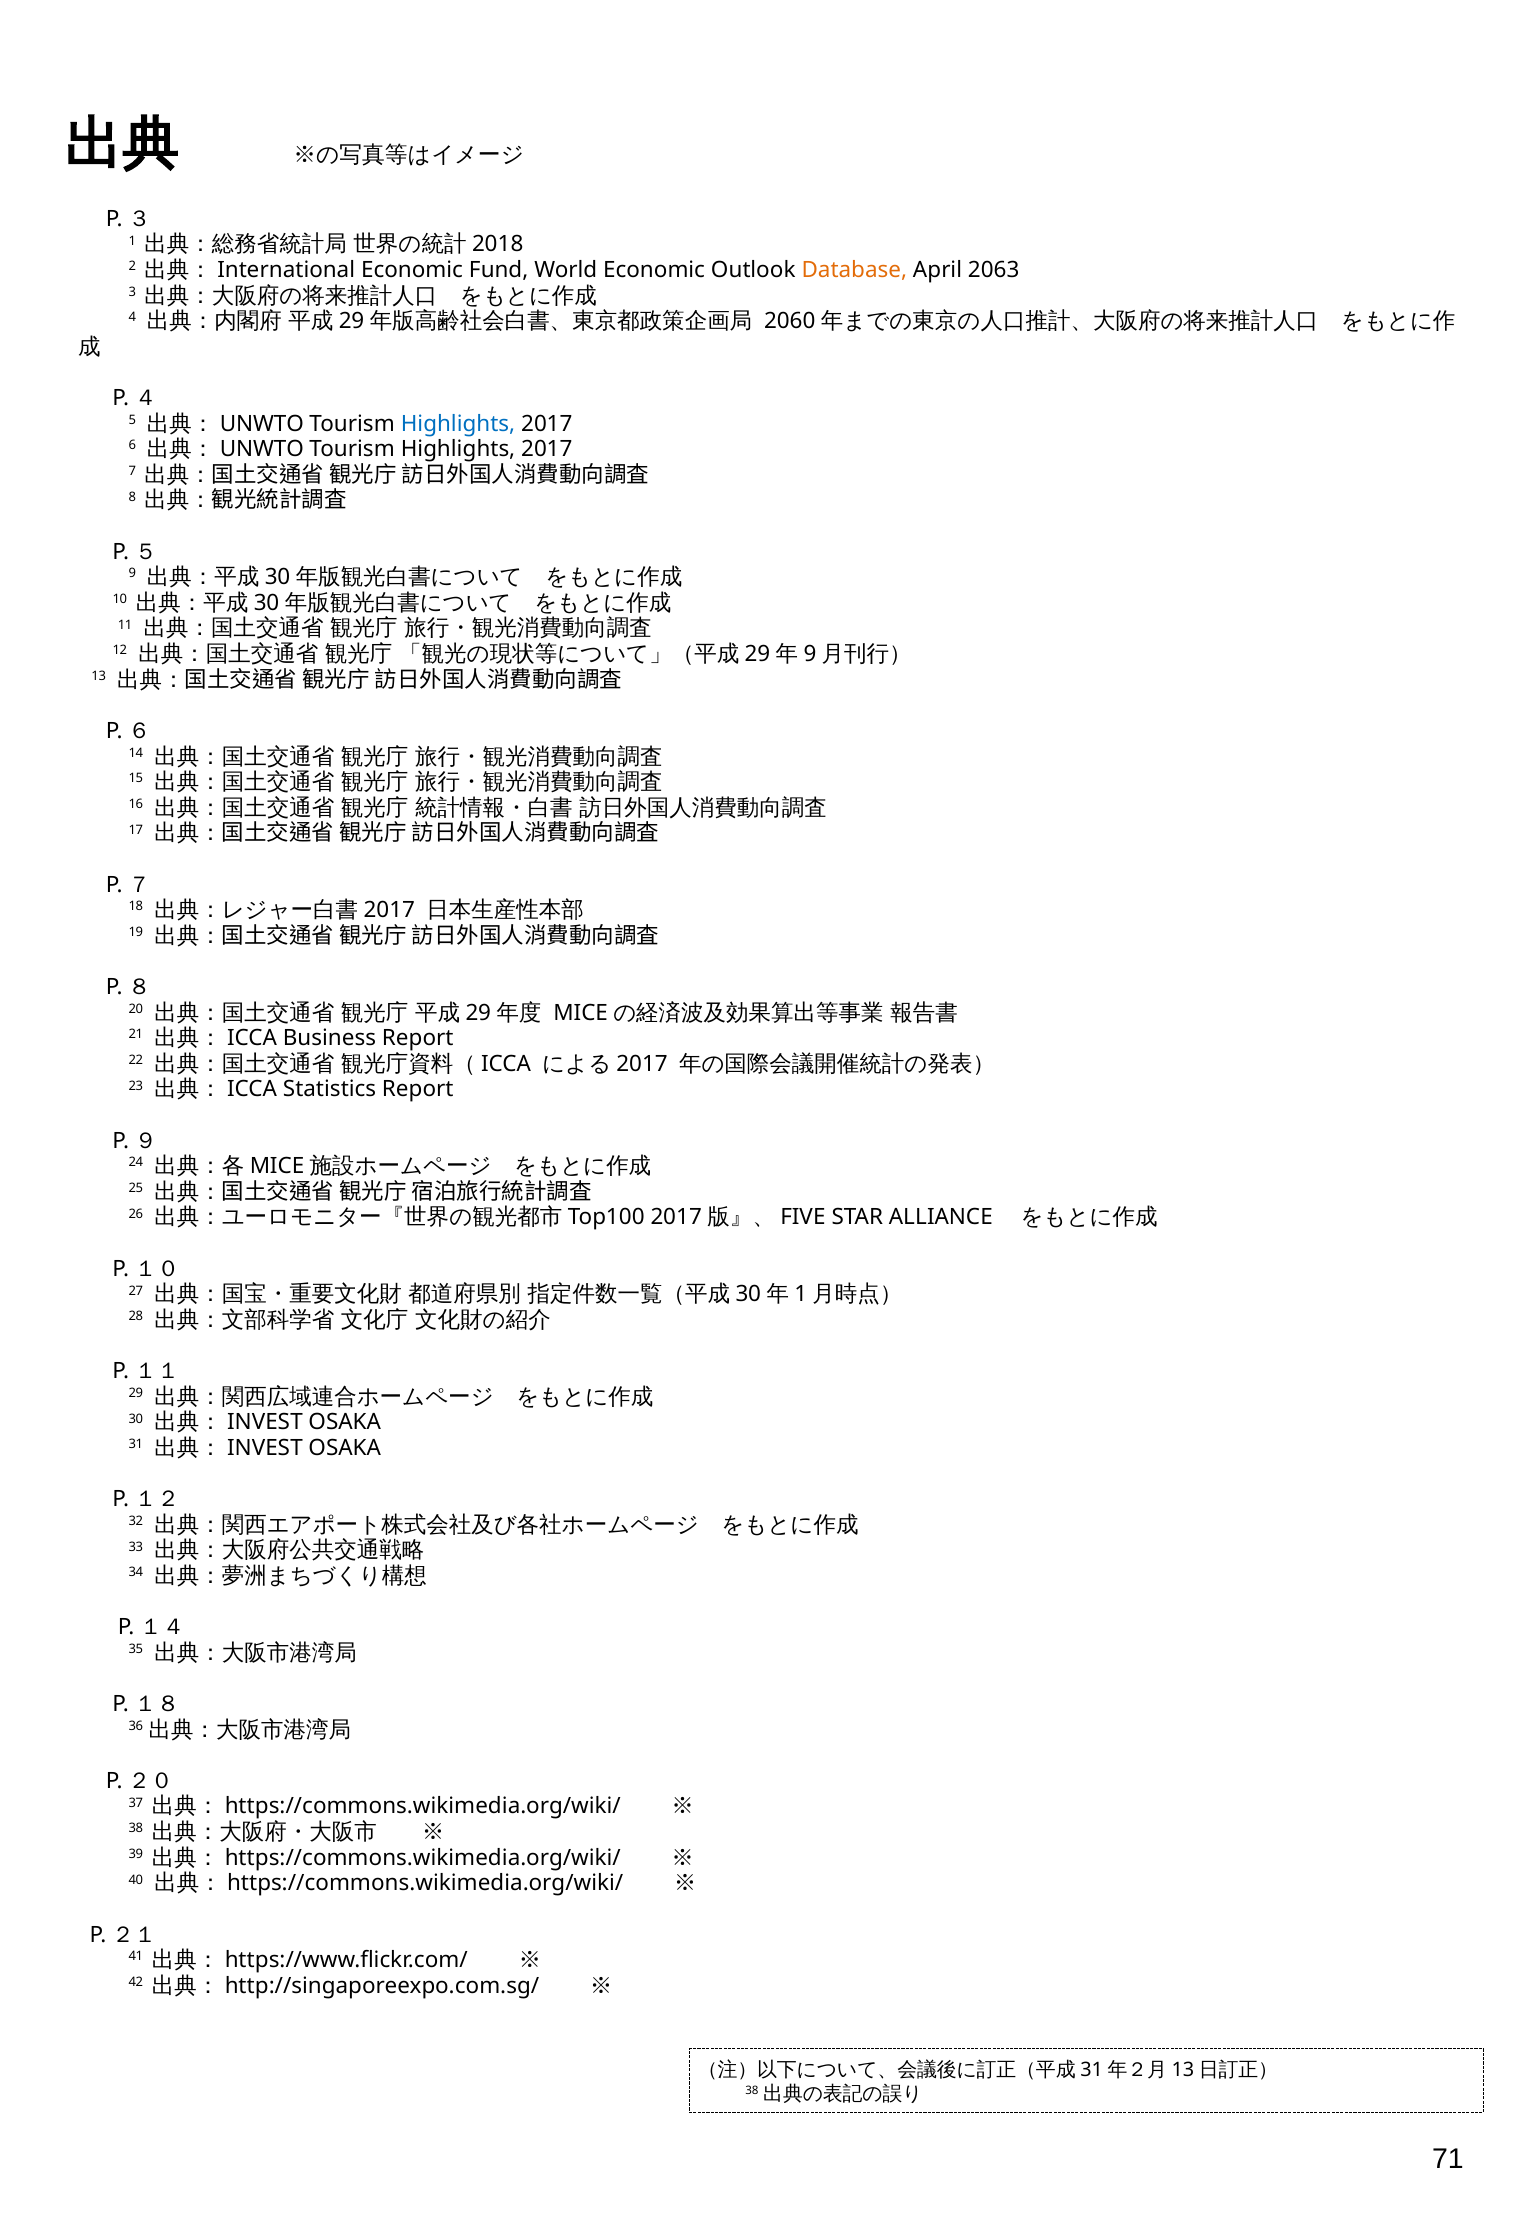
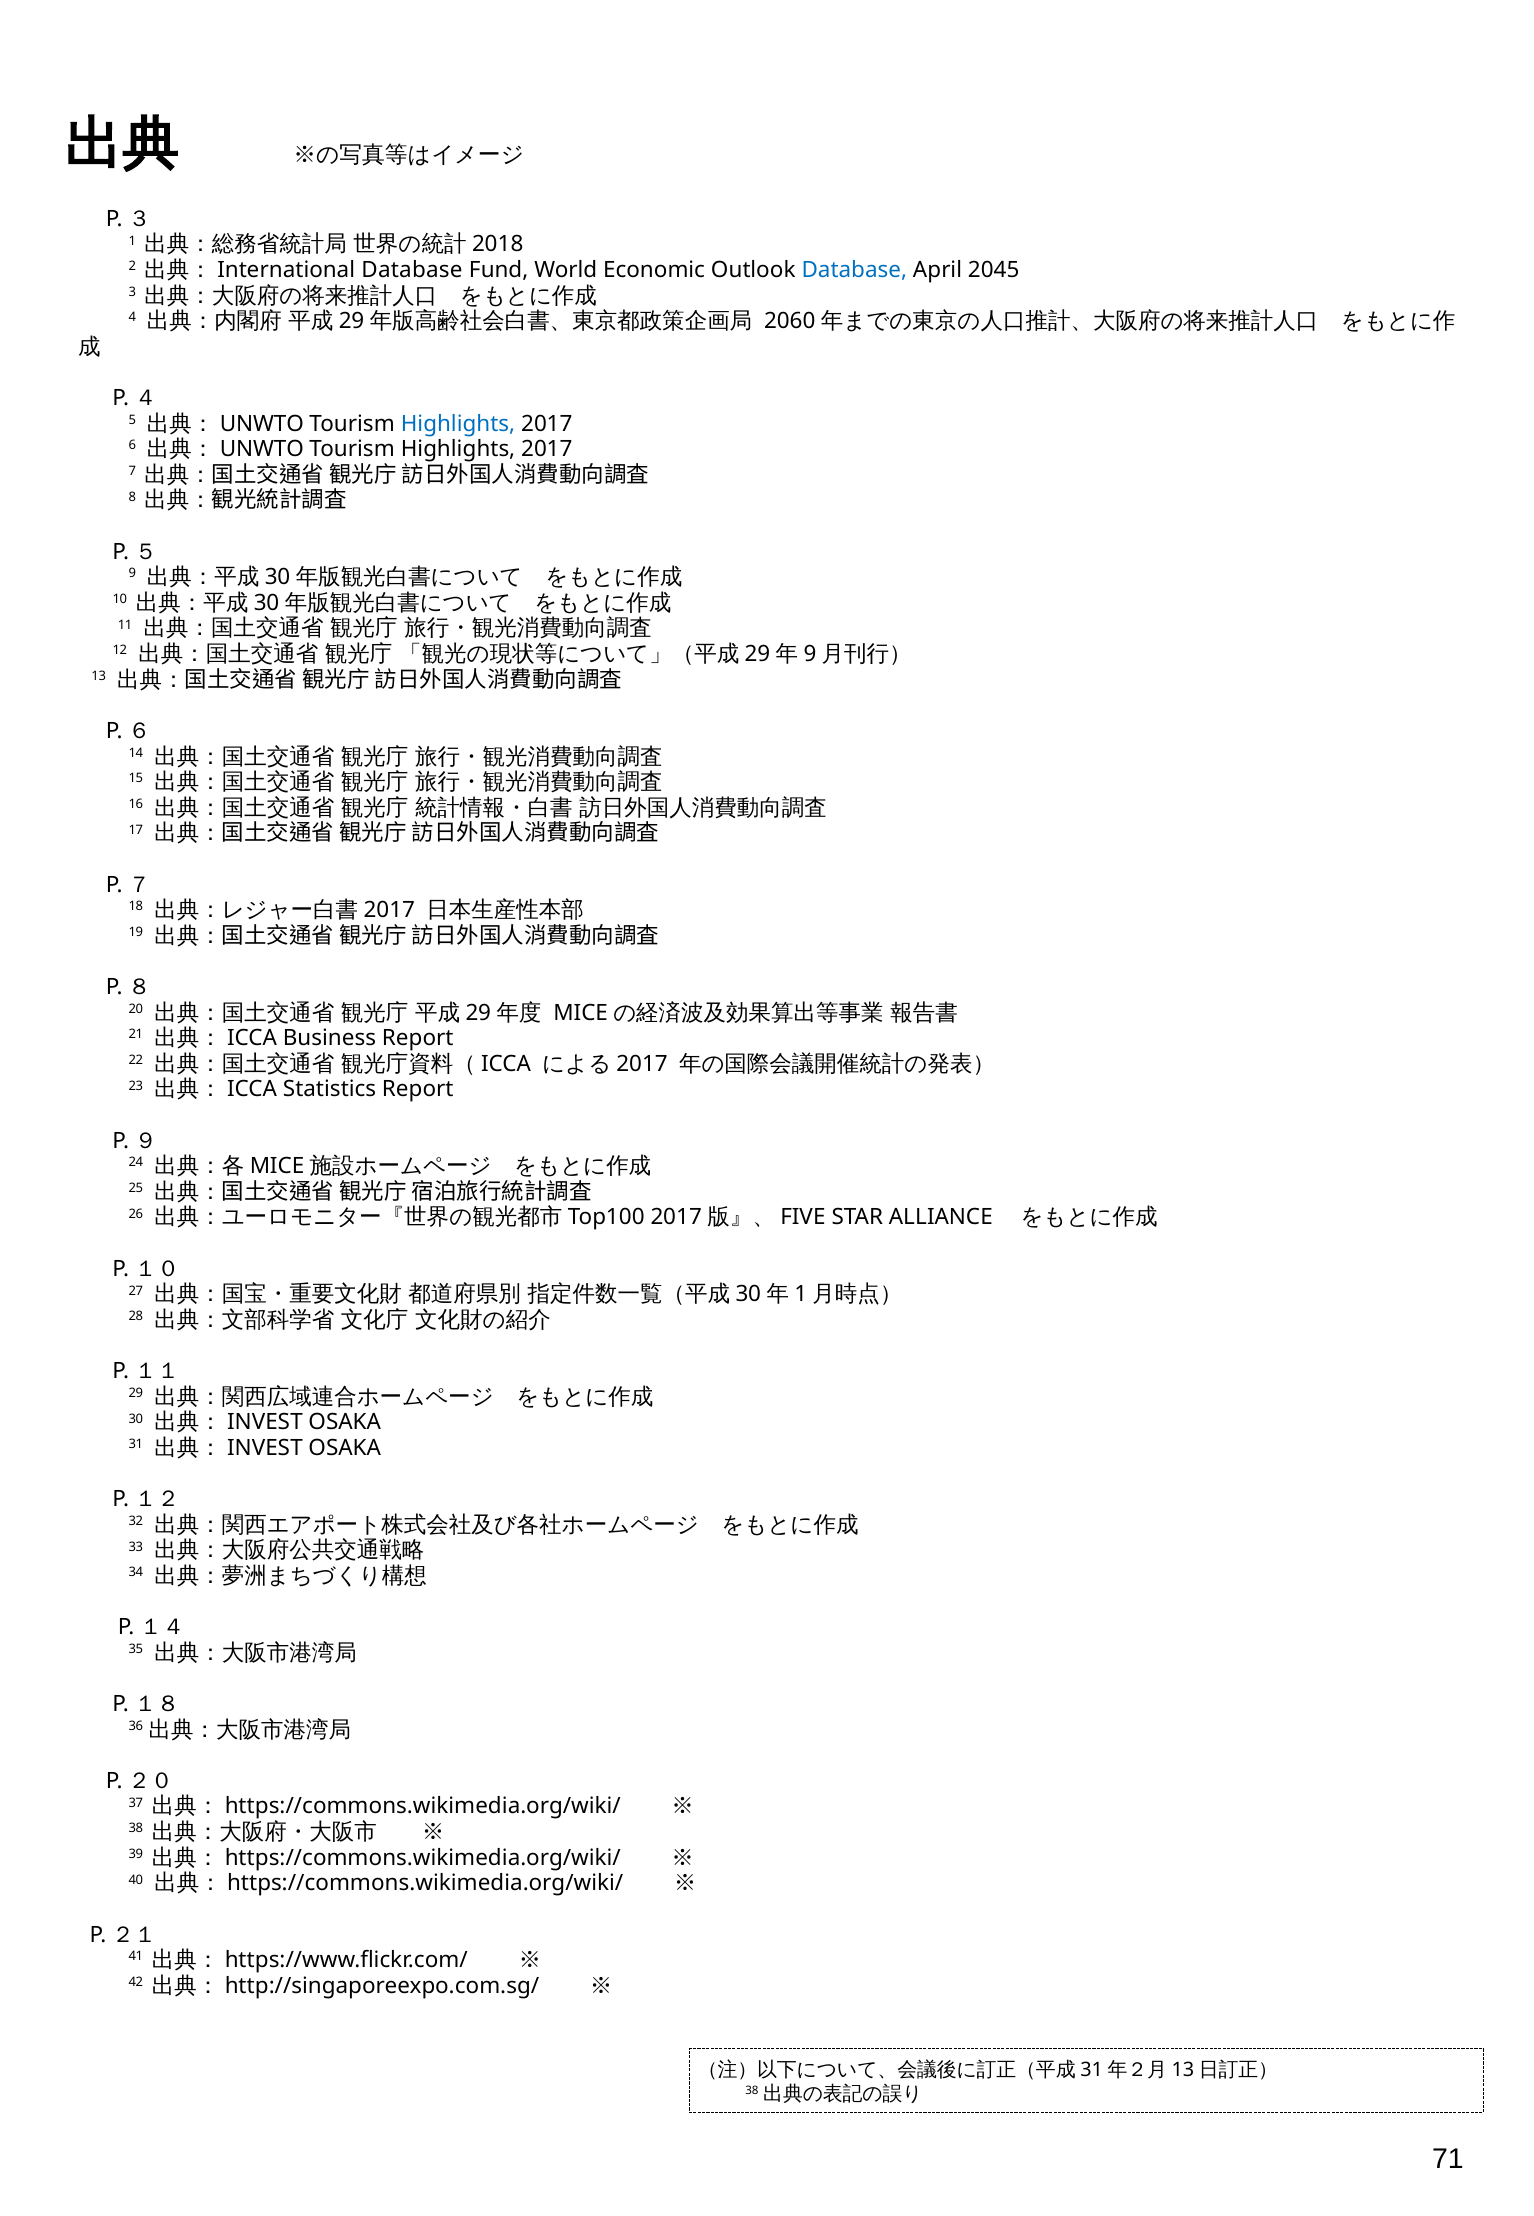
Economic: Economic -> Database (412, 270)
Database colour: orange -> blue (854, 270)
2063: 2063 -> 2045 (994, 270)
